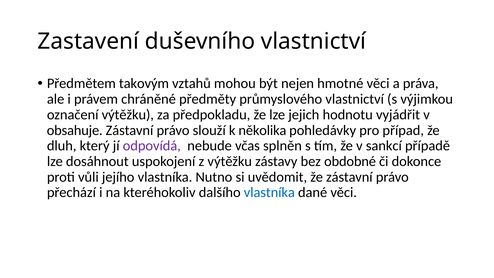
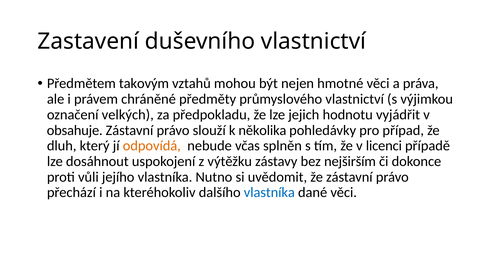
označení výtěžku: výtěžku -> velkých (128, 115)
odpovídá colour: purple -> orange (152, 146)
sankcí: sankcí -> licenci (384, 146)
obdobné: obdobné -> nejširším (350, 161)
